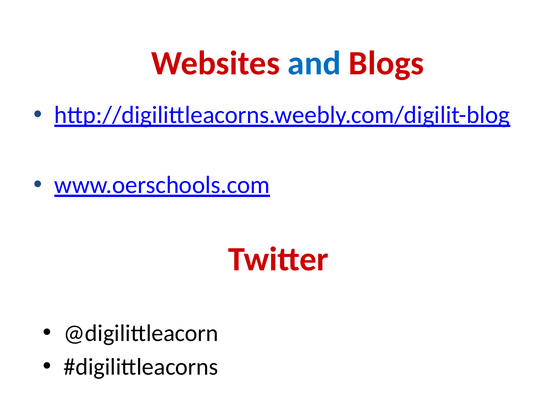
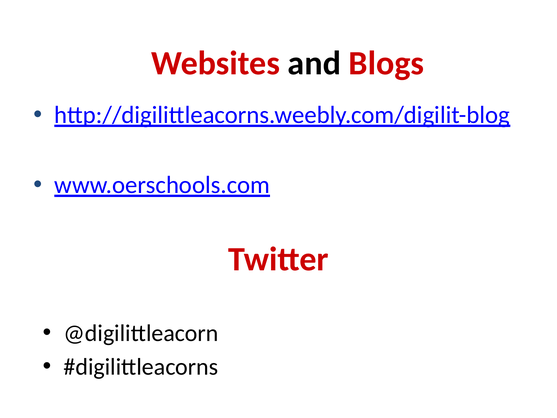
and colour: blue -> black (314, 63)
